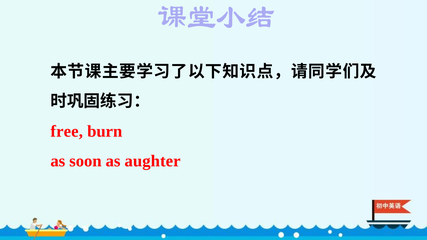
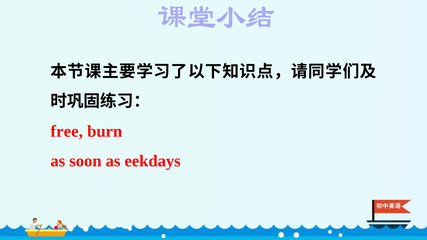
aughter: aughter -> eekdays (153, 161)
